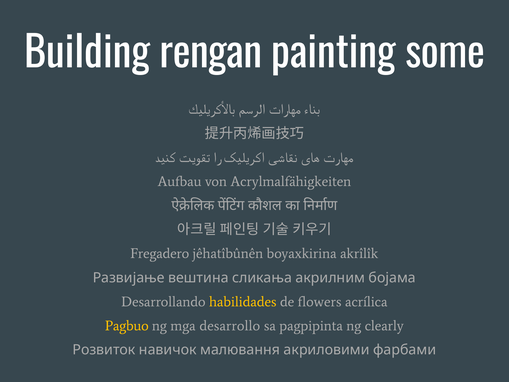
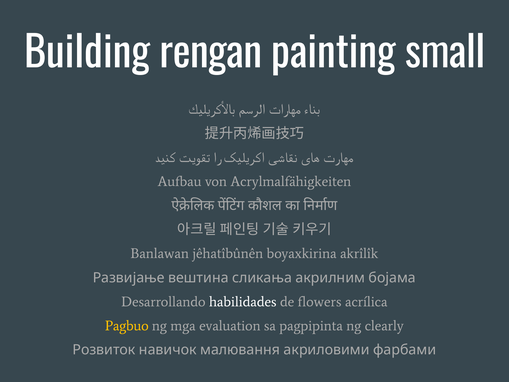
some: some -> small (445, 54)
Fregadero: Fregadero -> Banlawan (160, 253)
habilidades colour: yellow -> white (243, 302)
desarrollo: desarrollo -> evaluation (230, 326)
